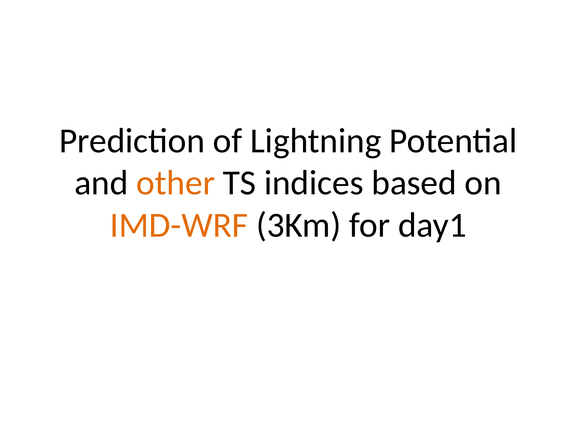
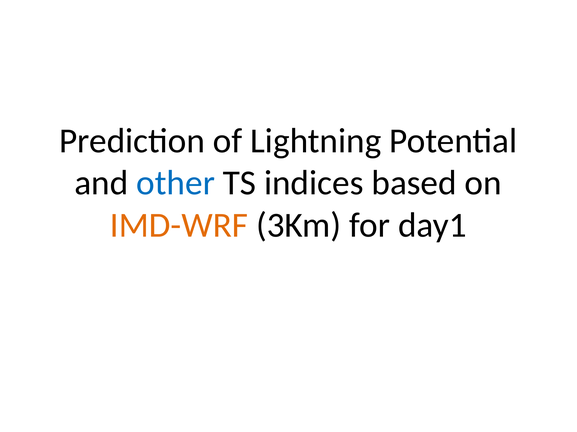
other colour: orange -> blue (176, 183)
